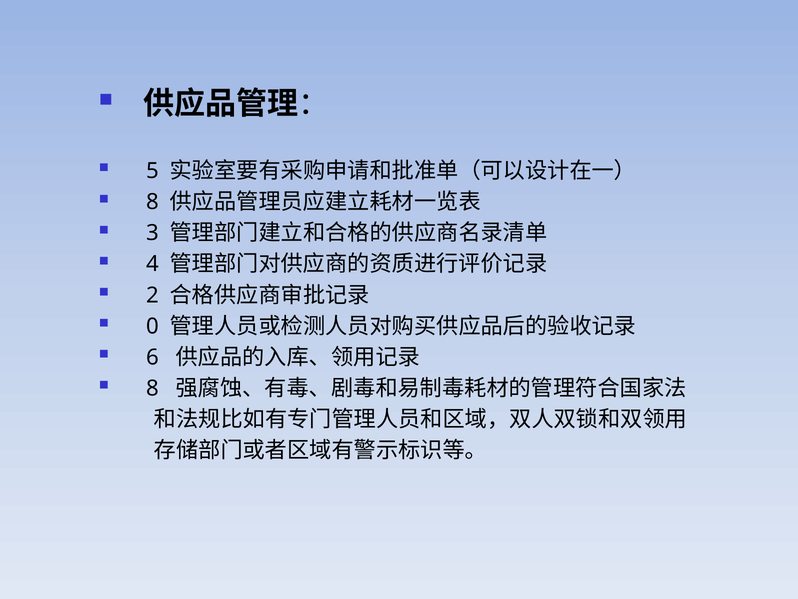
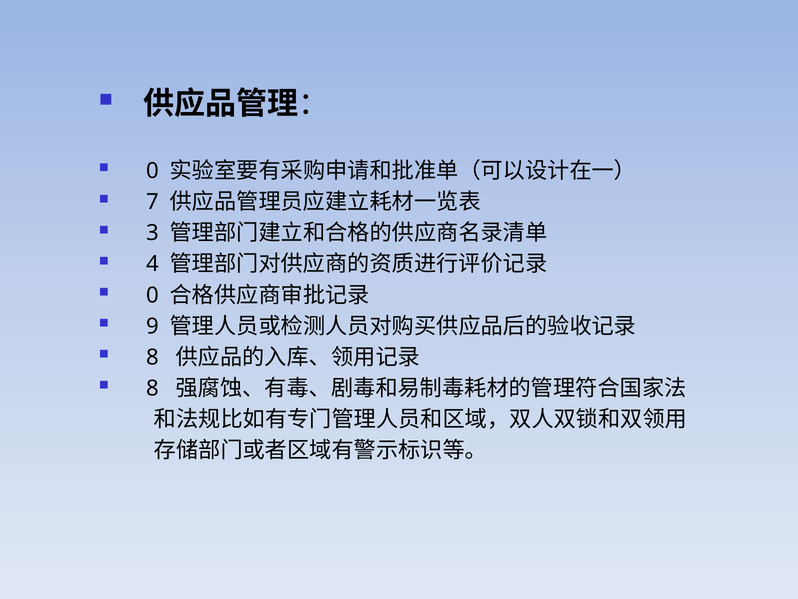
5: 5 -> 0 (152, 171)
8: 8 -> 7 (152, 202)
2: 2 -> 0 (152, 295)
0: 0 -> 9 (152, 326)
6: 6 -> 8 (152, 357)
